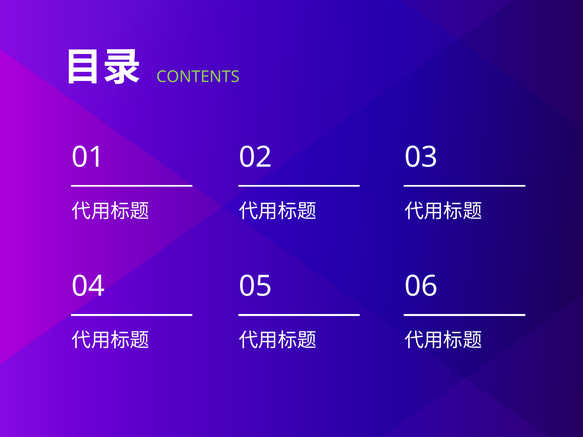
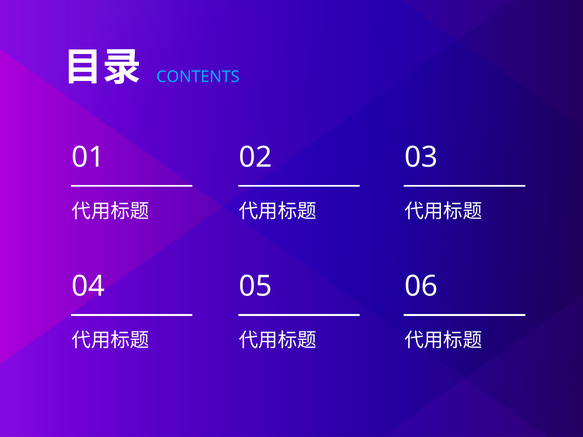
CONTENTS colour: light green -> light blue (198, 77)
